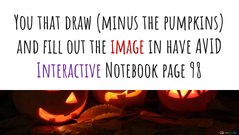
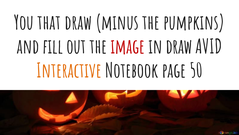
in have: have -> draw (179, 47)
Interactive colour: purple -> orange (69, 71)
98: 98 -> 50 (196, 71)
